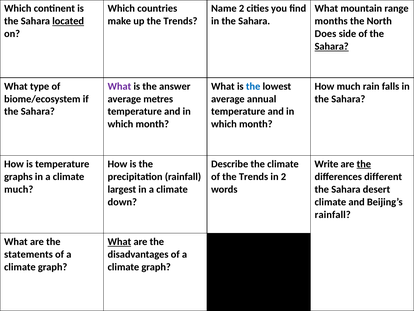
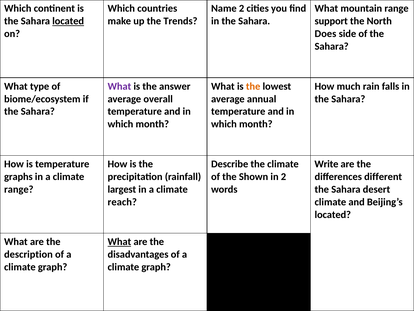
months: months -> support (331, 21)
Sahara underline: present -> none (332, 46)
the colour: blue -> orange (253, 86)
metres: metres -> overall (158, 99)
the underline: present -> none (364, 164)
of the Trends: Trends -> Shown (254, 176)
much: much -> range (19, 189)
down: down -> reach (122, 202)
rainfall: rainfall -> located (333, 214)
statements: statements -> description (28, 254)
